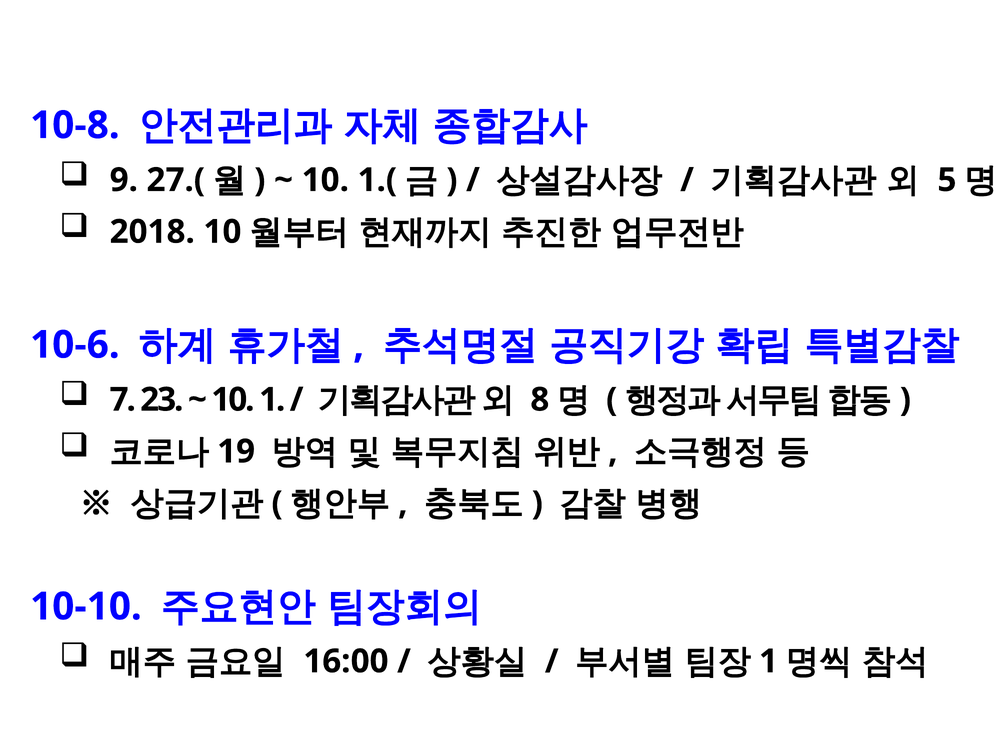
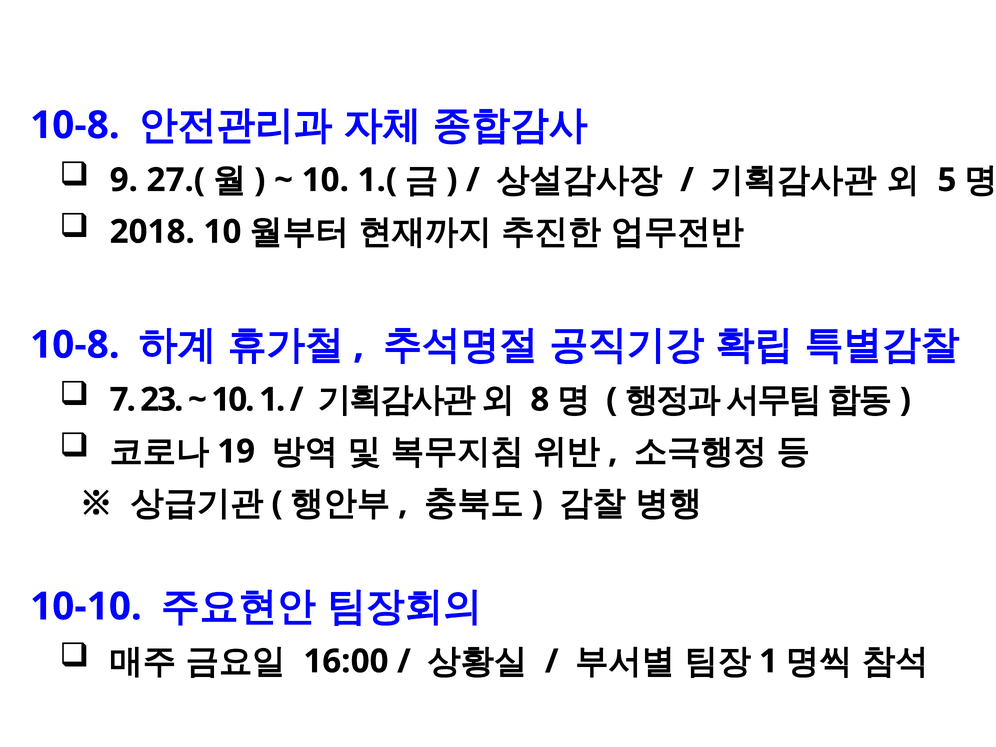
10-6: 10-6 -> 10-8 (75, 345)
